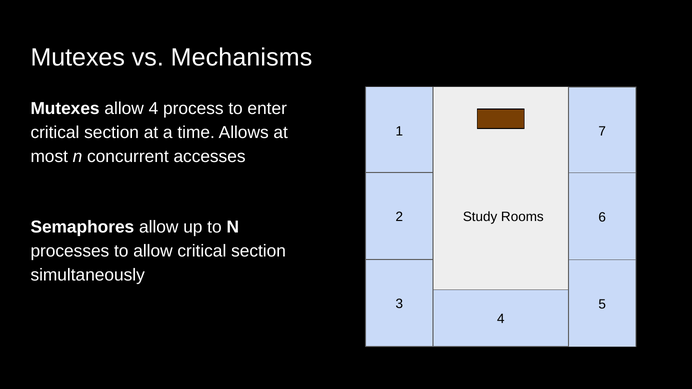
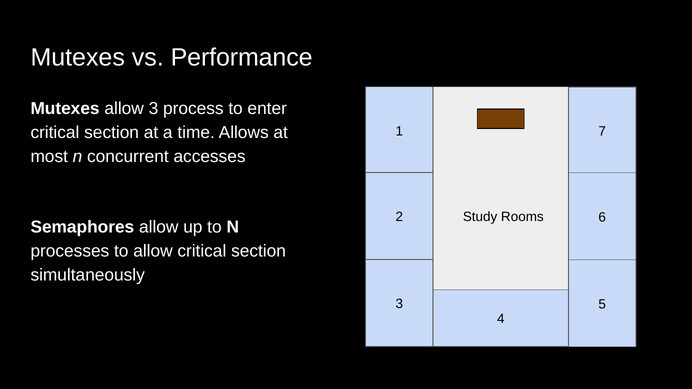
Mechanisms: Mechanisms -> Performance (242, 57)
allow 4: 4 -> 3 (153, 109)
